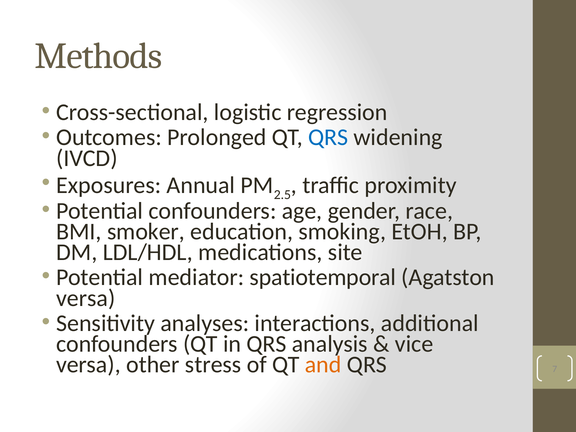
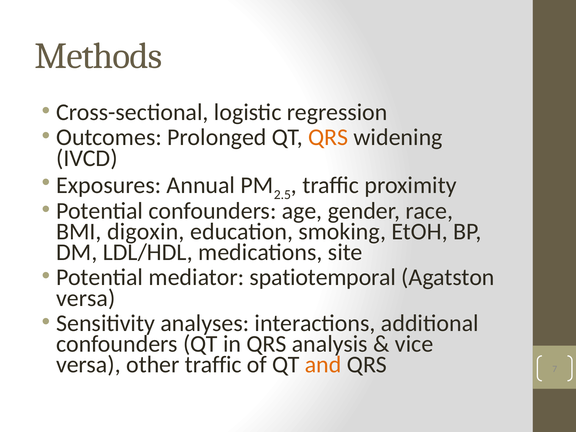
QRS colour: blue -> orange (328, 137)
smoker: smoker -> digoxin (146, 232)
other stress: stress -> traffic (213, 365)
